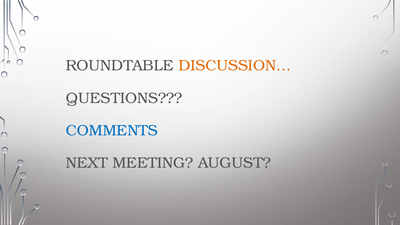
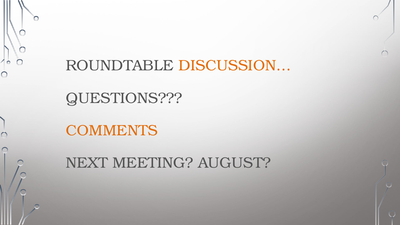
COMMENTS colour: blue -> orange (112, 131)
